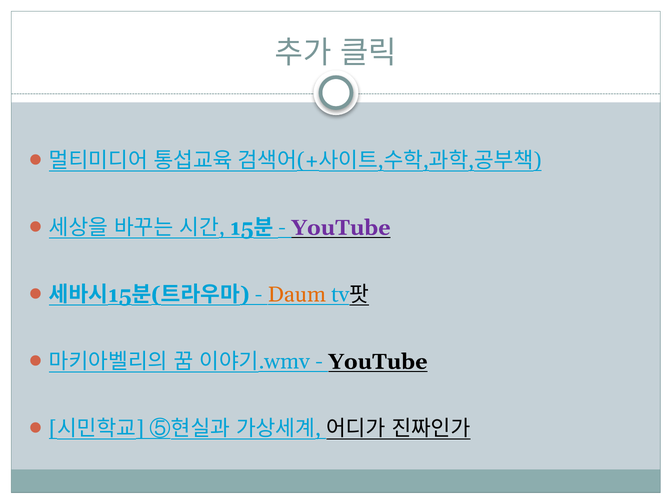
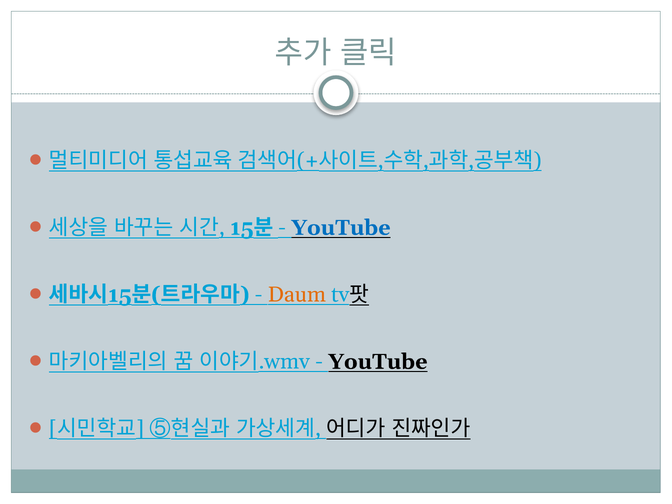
YouTube colour: purple -> blue (341, 228)
